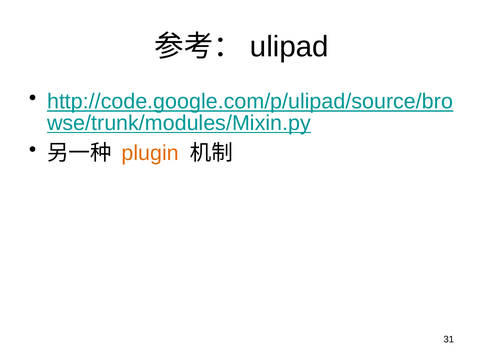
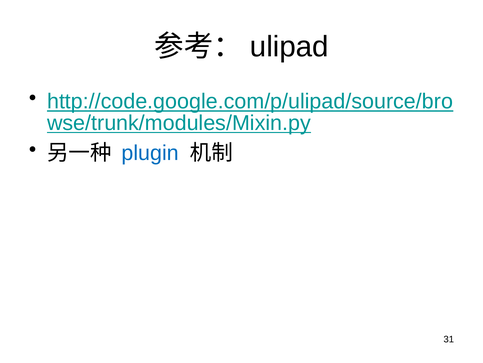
plugin colour: orange -> blue (150, 153)
